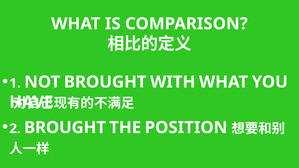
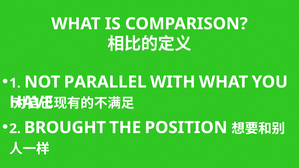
NOT BROUGHT: BROUGHT -> PARALLEL (105, 82)
